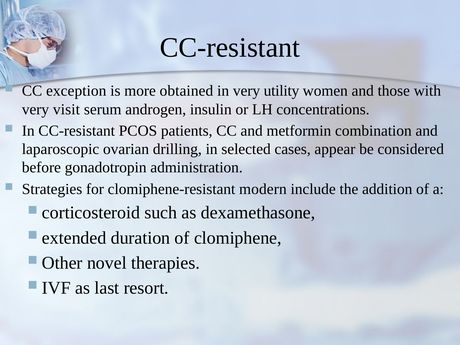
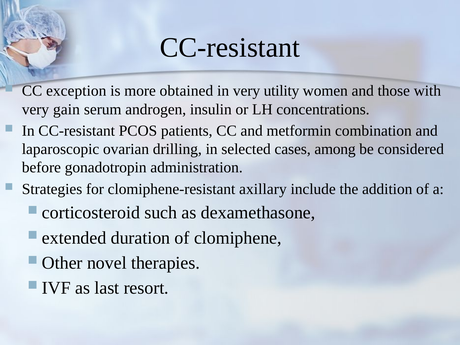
visit: visit -> gain (66, 109)
appear: appear -> among (335, 149)
modern: modern -> axillary (263, 189)
